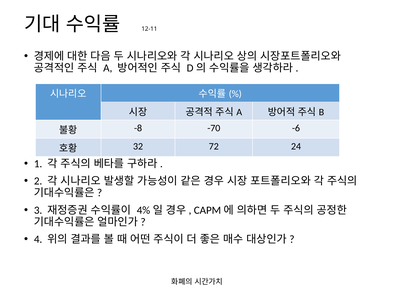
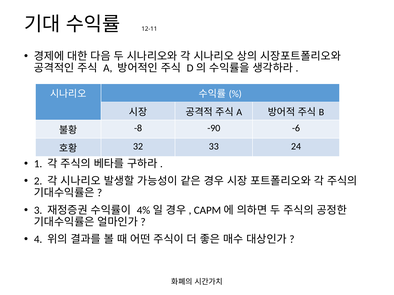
-70: -70 -> -90 (214, 128)
72: 72 -> 33 (214, 147)
